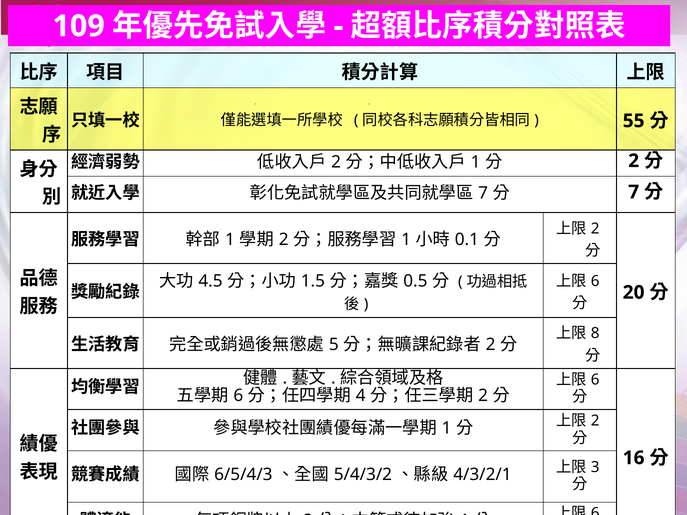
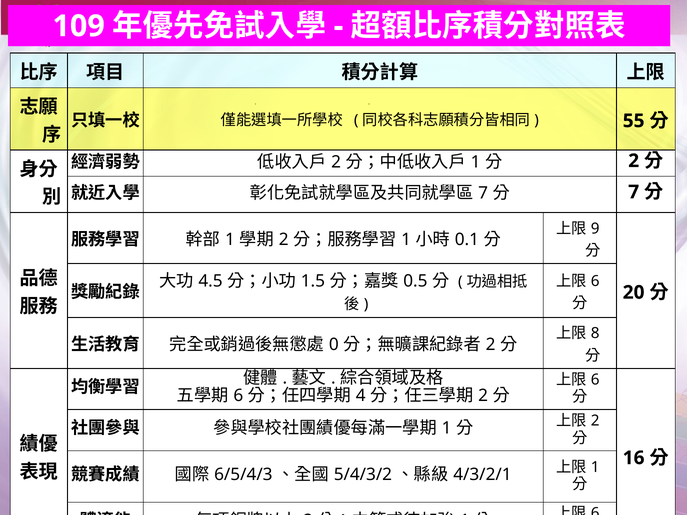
2: 2 -> 9 (595, 229)
5: 5 -> 0 (334, 345)
3: 3 -> 1 (595, 467)
